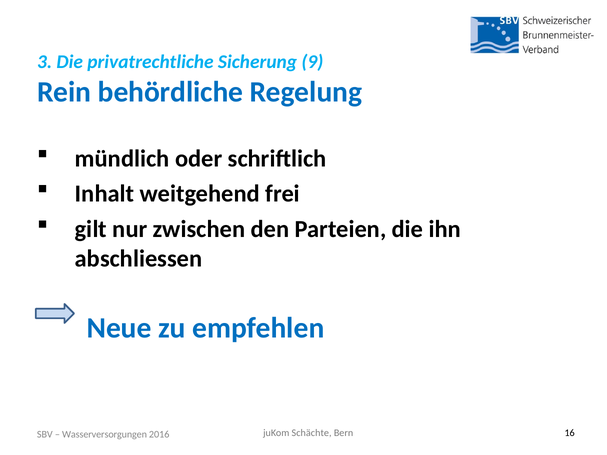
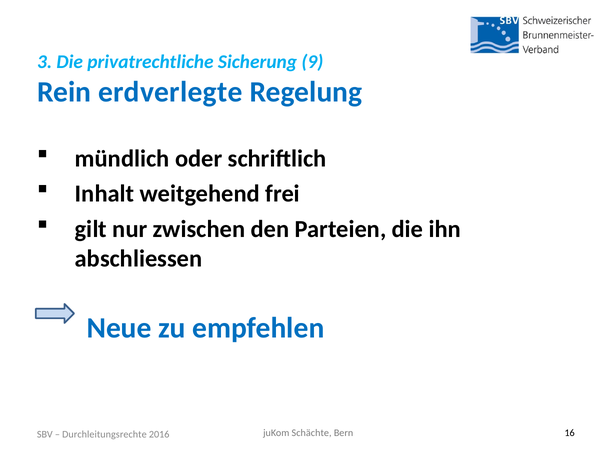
behördliche: behördliche -> erdverlegte (170, 92)
Wasserversorgungen: Wasserversorgungen -> Durchleitungsrechte (104, 435)
